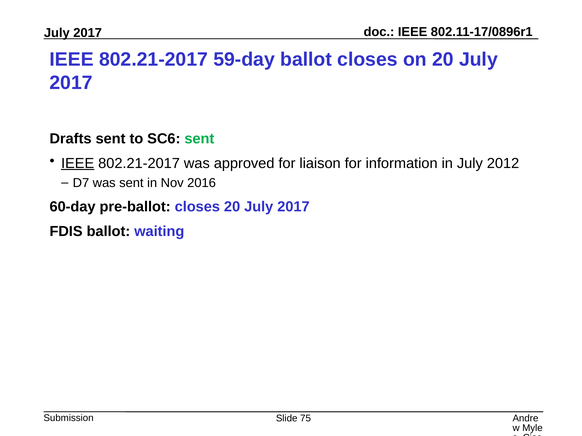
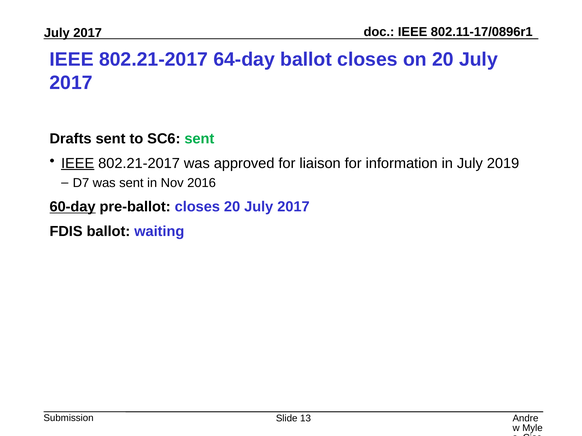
59-day: 59-day -> 64-day (244, 60)
2012: 2012 -> 2019 (503, 164)
60-day underline: none -> present (73, 207)
75: 75 -> 13 (306, 419)
